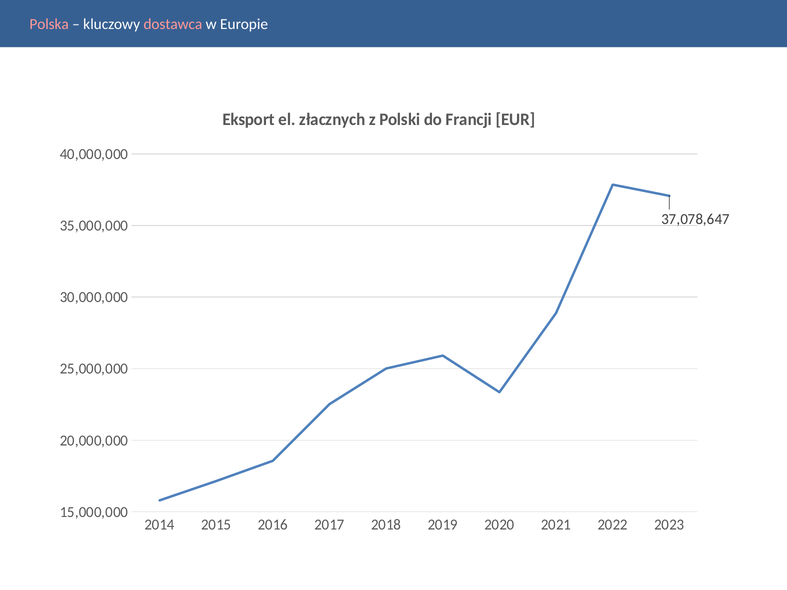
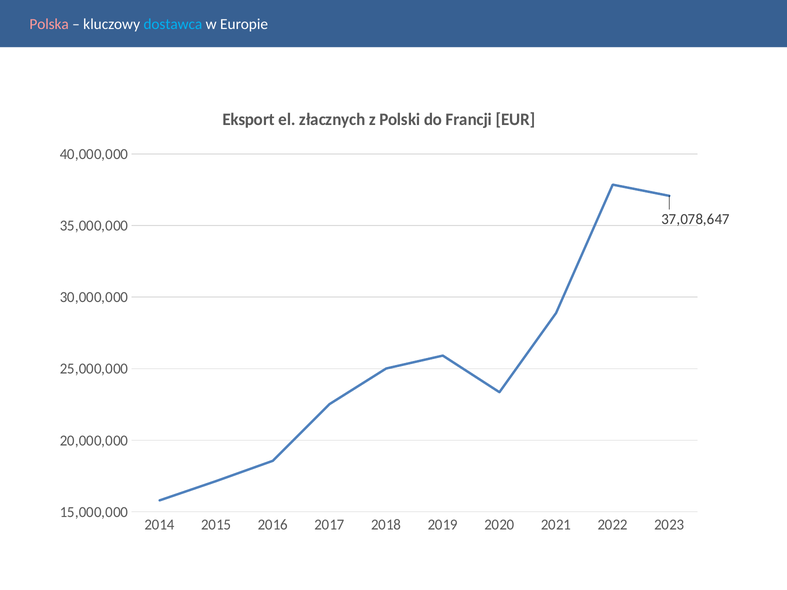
dostawca colour: pink -> light blue (173, 24)
